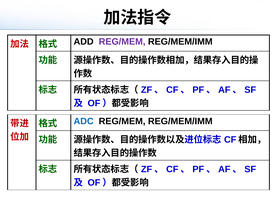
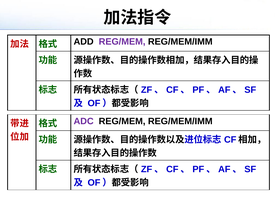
ADC colour: blue -> purple (84, 121)
